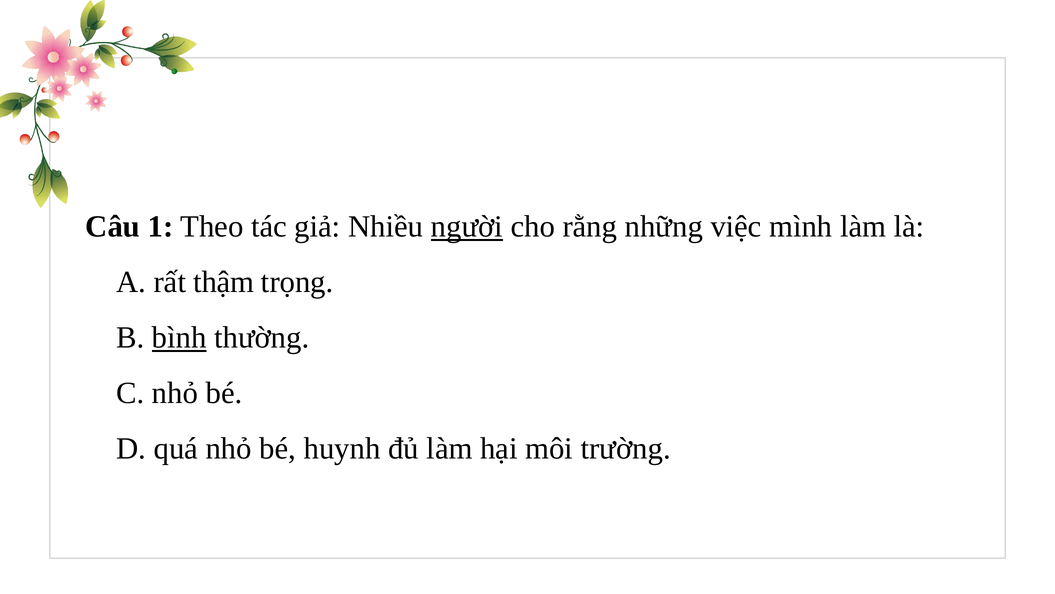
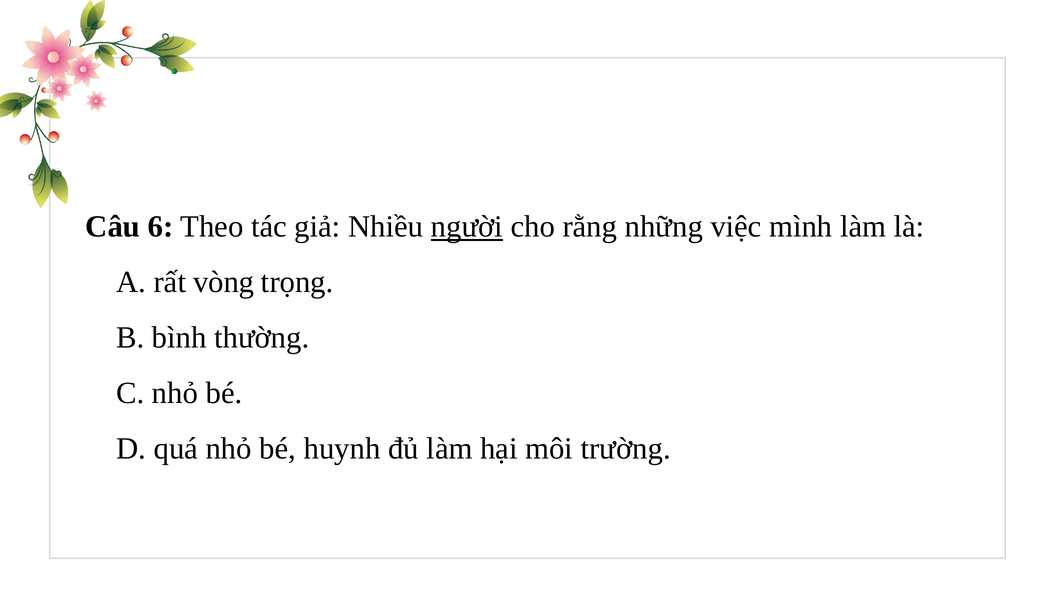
1: 1 -> 6 (161, 226)
thậm: thậm -> vòng (224, 282)
bình underline: present -> none (179, 337)
